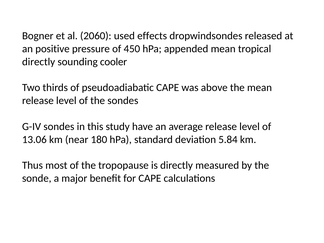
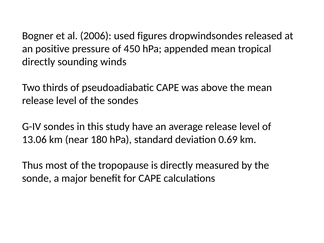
2060: 2060 -> 2006 (96, 36)
effects: effects -> figures (152, 36)
cooler: cooler -> winds (113, 62)
5.84: 5.84 -> 0.69 (228, 140)
